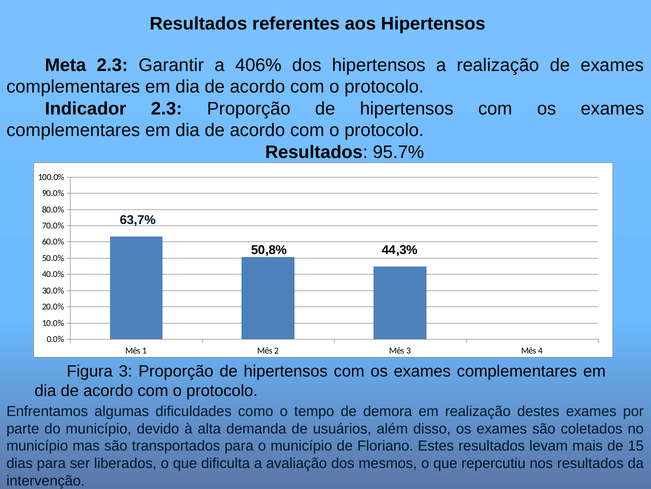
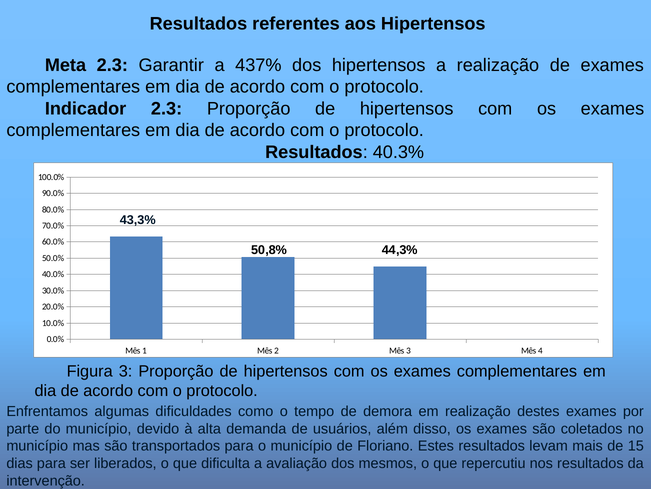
406%: 406% -> 437% (258, 65)
95.7%: 95.7% -> 40.3% (398, 152)
63,7%: 63,7% -> 43,3% (138, 220)
